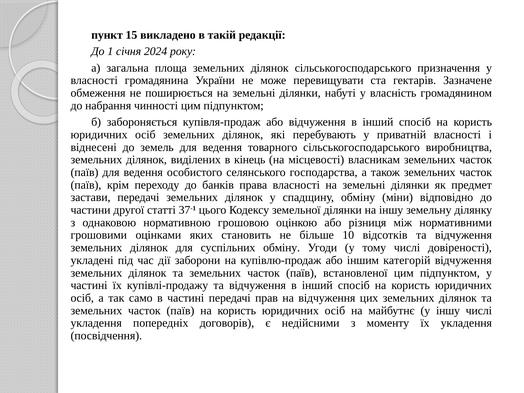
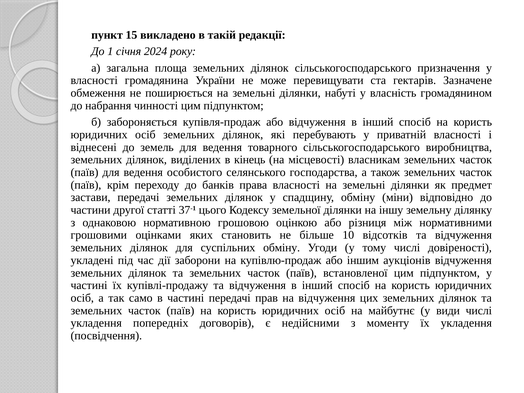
категорій: категорій -> аукціонів (407, 260)
у іншу: іншу -> види (448, 311)
